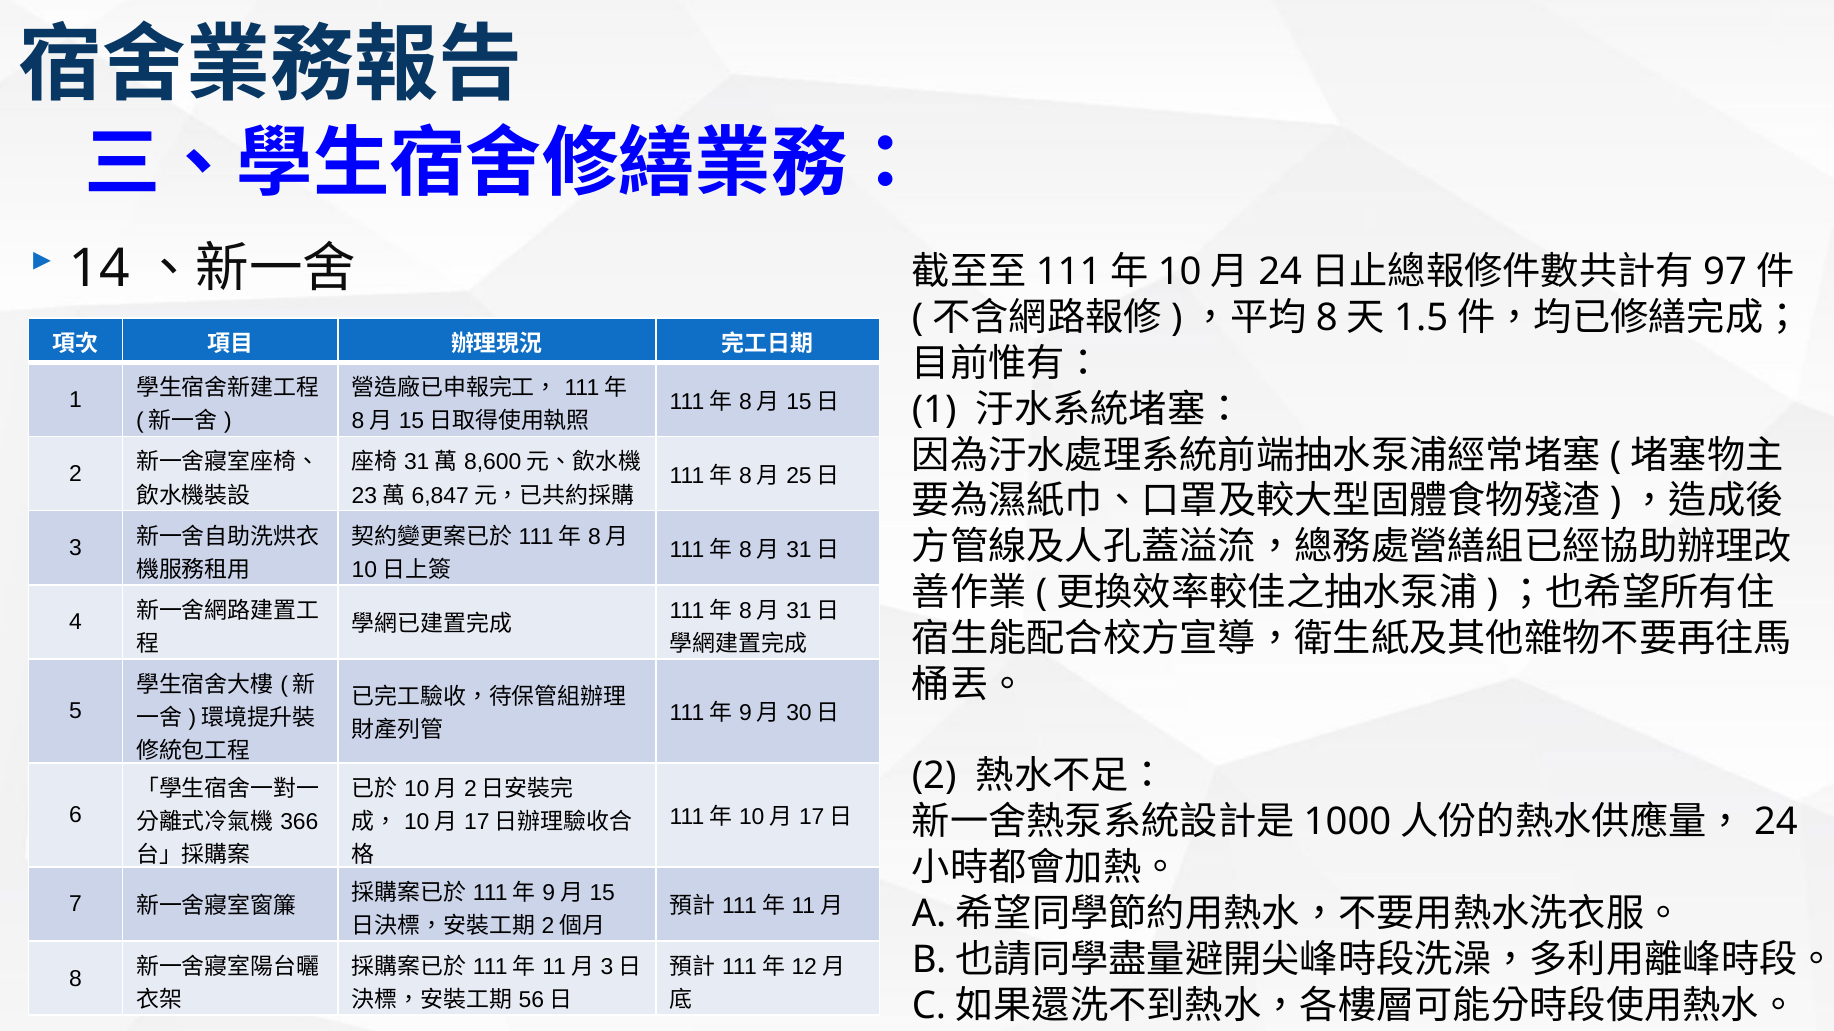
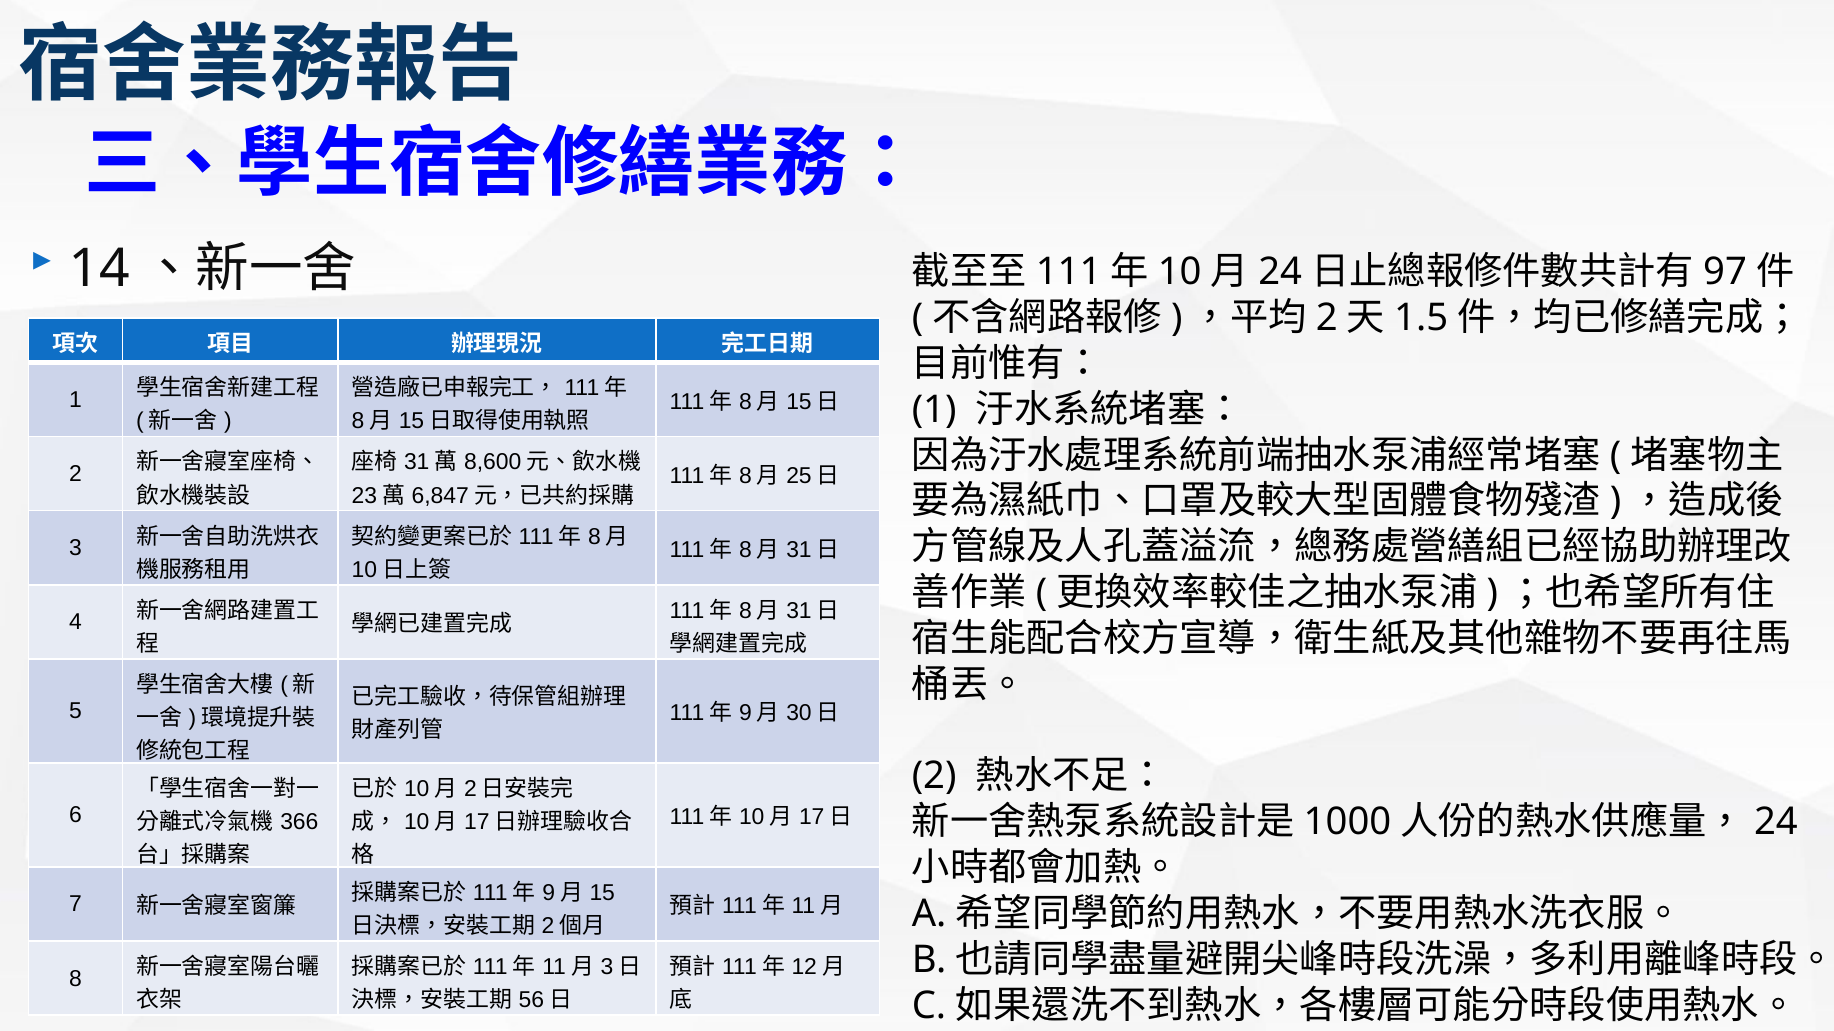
8: 8 -> 2 (1327, 318)
